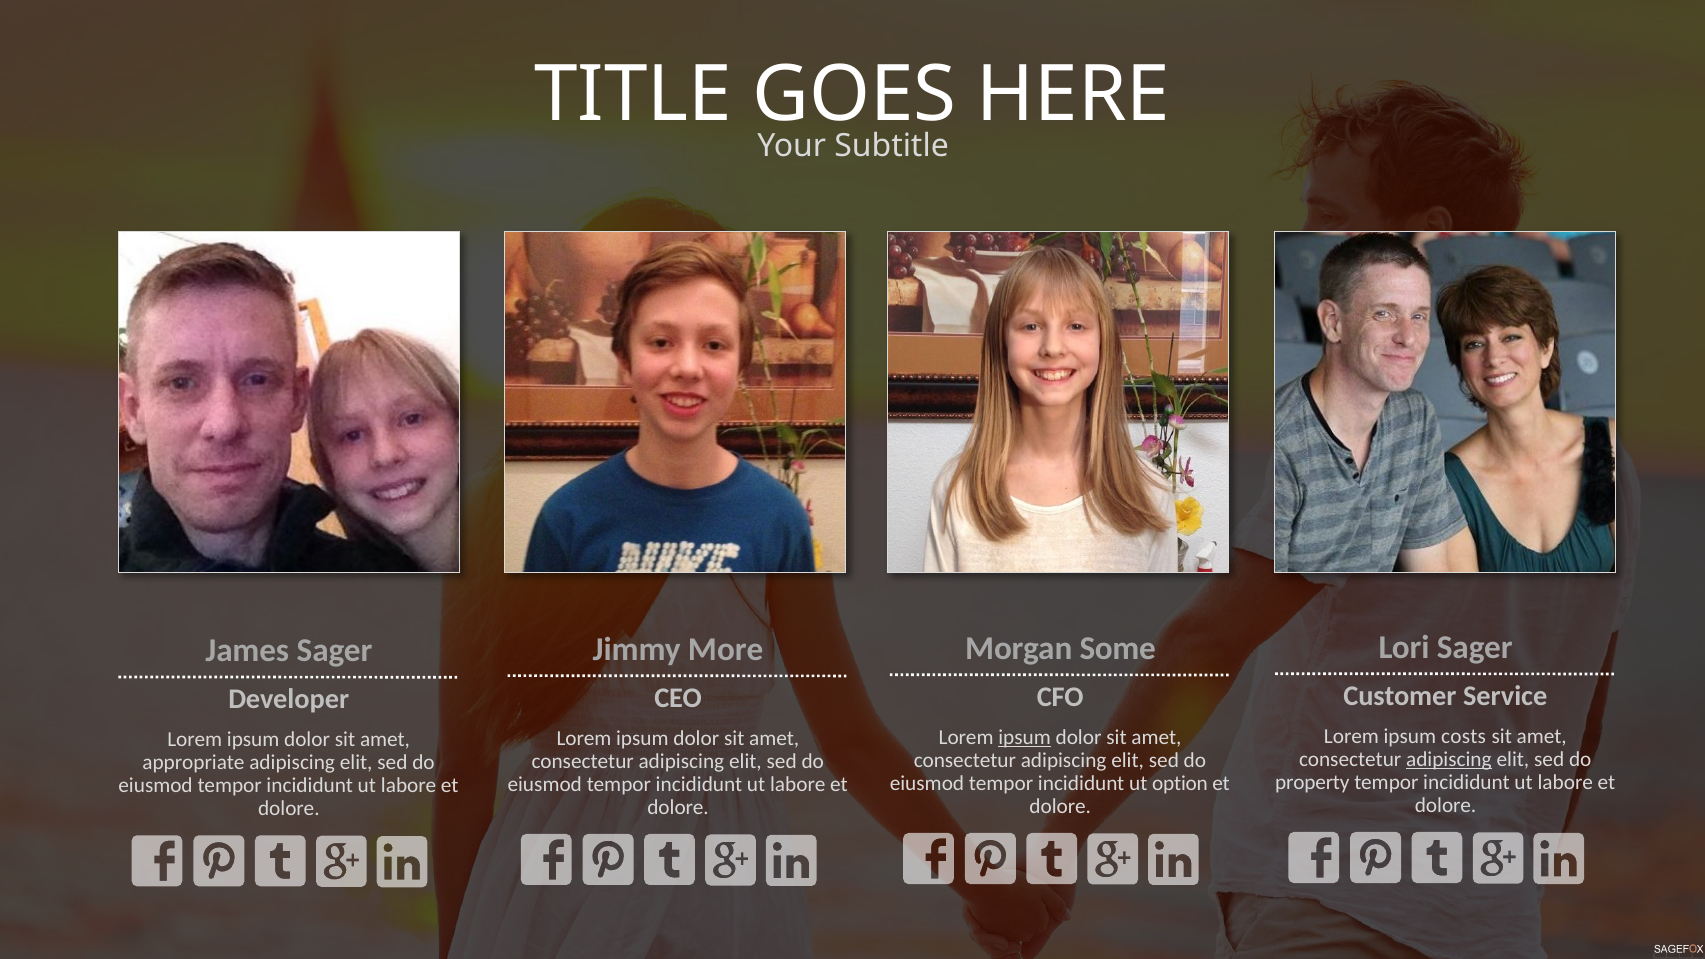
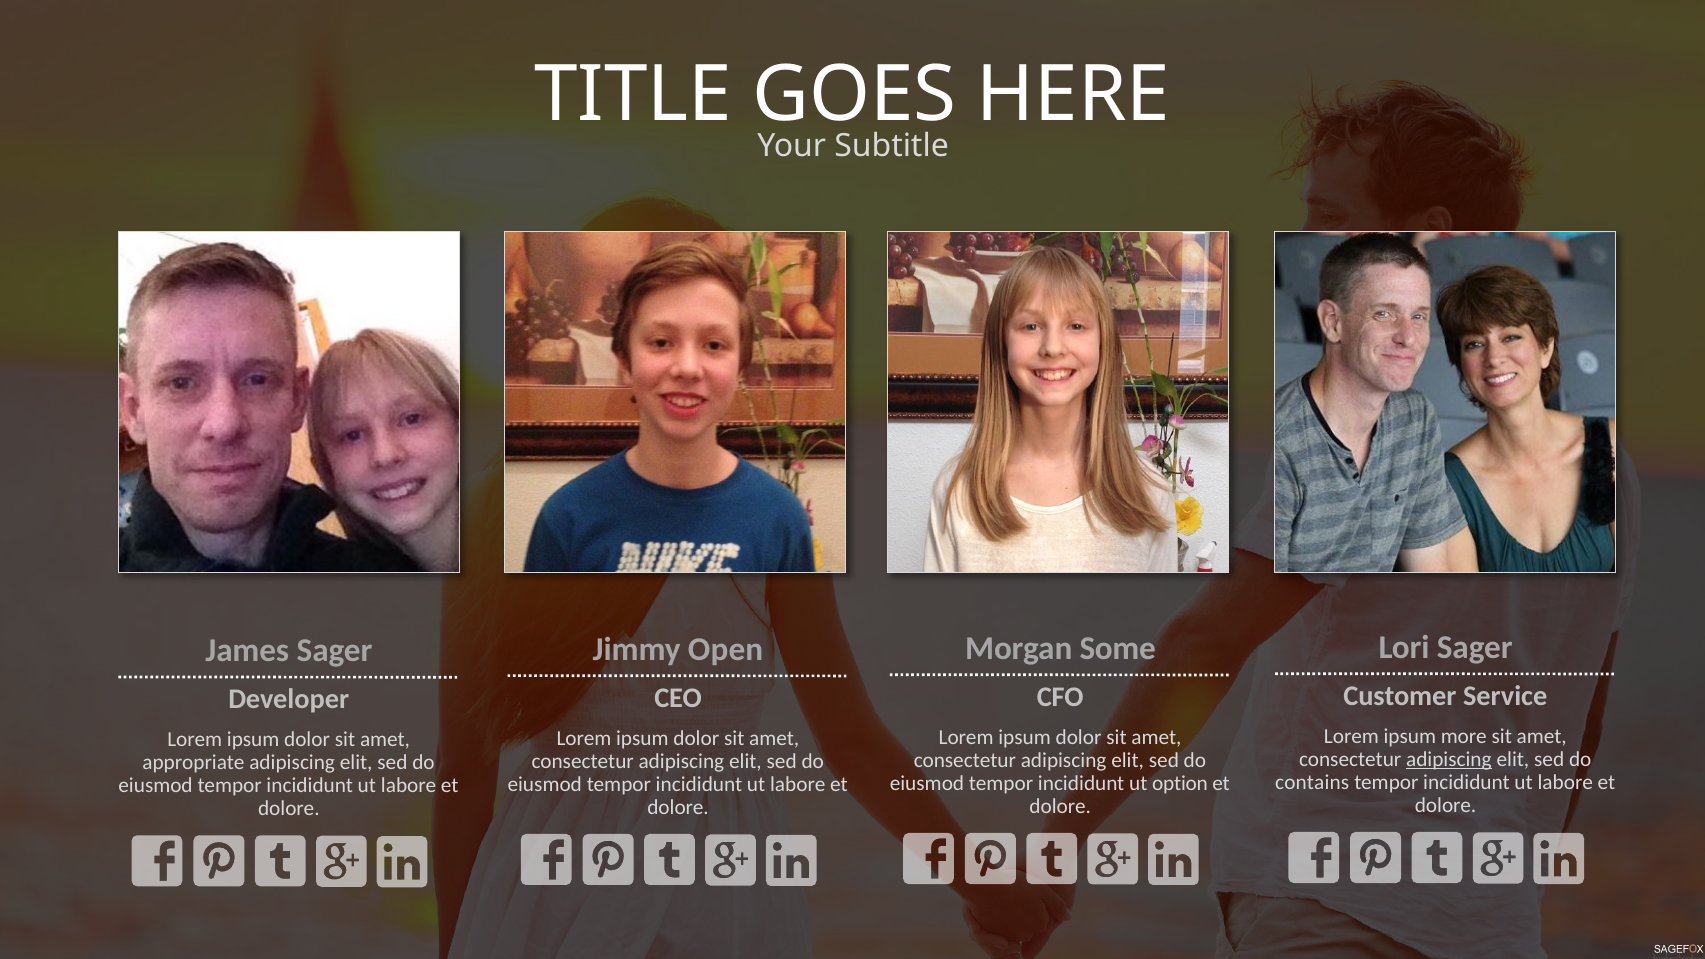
More: More -> Open (726, 649)
costs: costs -> more (1464, 736)
ipsum underline: present -> none (1025, 737)
property: property -> contains (1312, 782)
